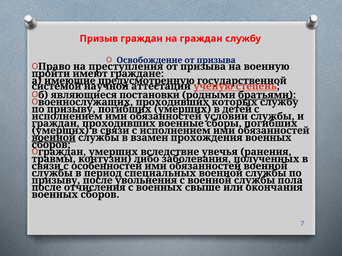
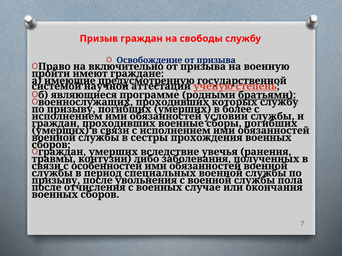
на граждан: граждан -> свободы (201, 39)
преступления: преступления -> включительно (126, 67)
постановки: постановки -> программе (149, 95)
детей: детей -> более (237, 109)
военной underline: present -> none (54, 138)
взамен: взамен -> сестры (149, 138)
свыше: свыше -> случае (203, 188)
